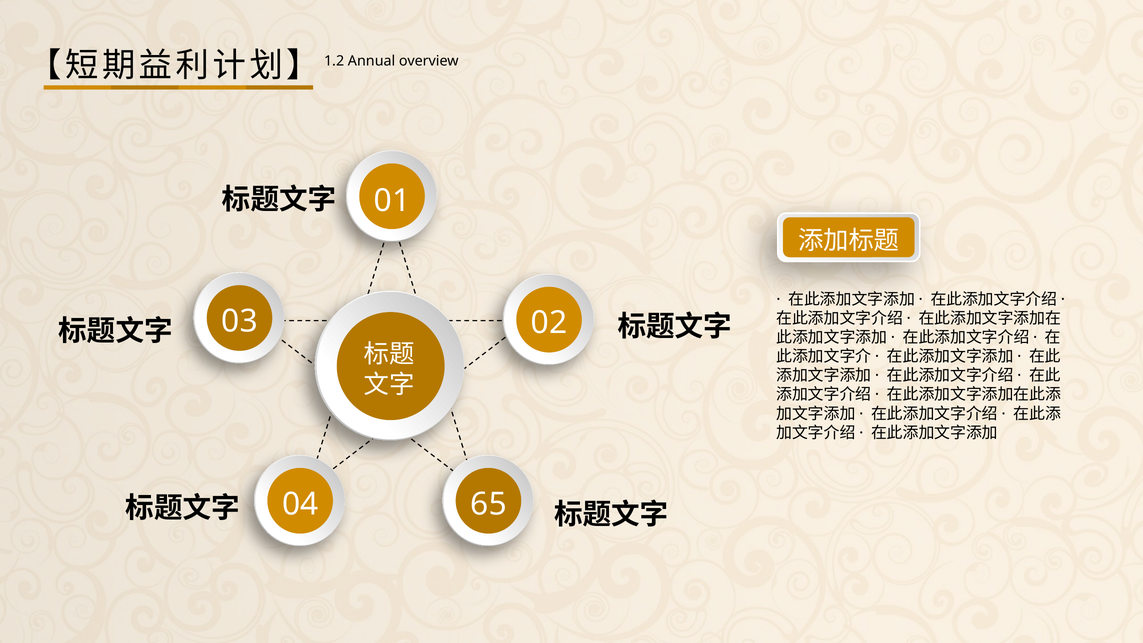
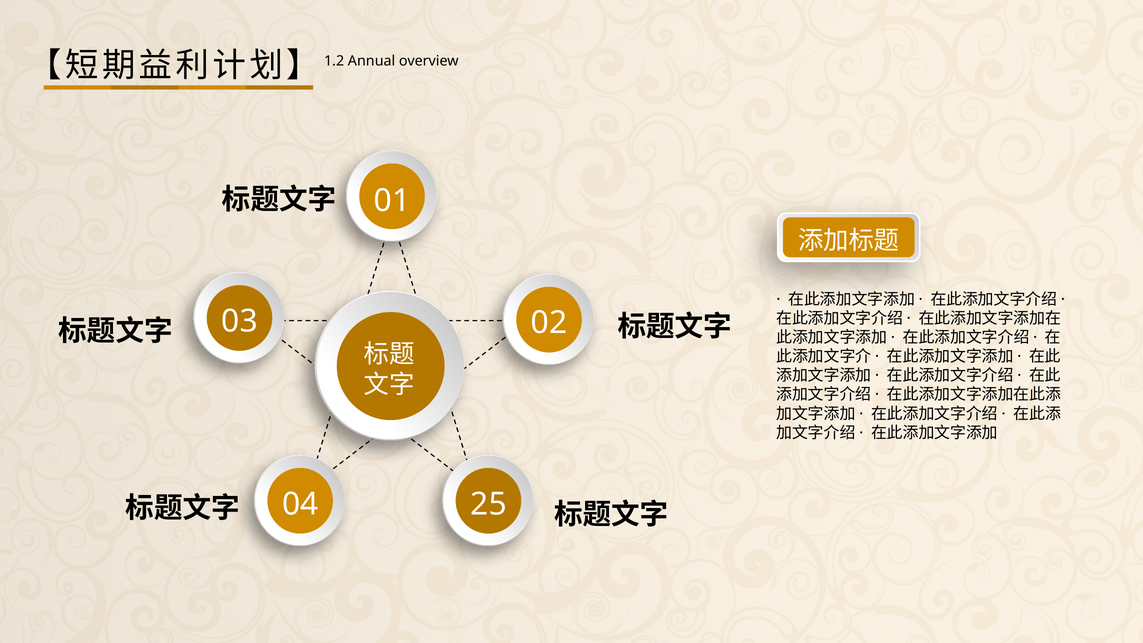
65: 65 -> 25 (489, 504)
